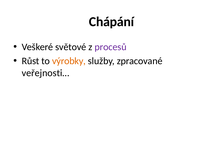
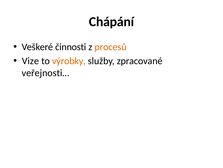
světové: světové -> činnosti (71, 47)
procesů colour: purple -> orange (111, 47)
Růst: Růst -> Vize (30, 61)
